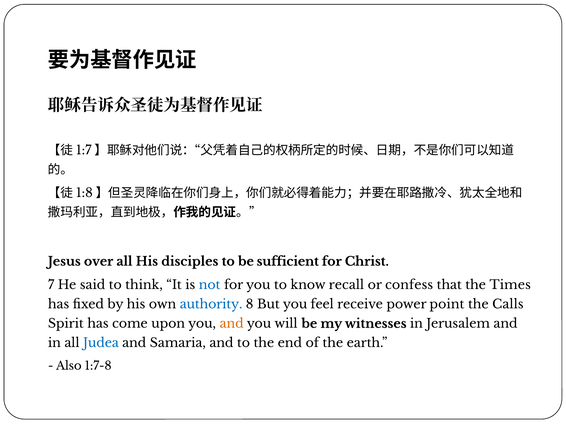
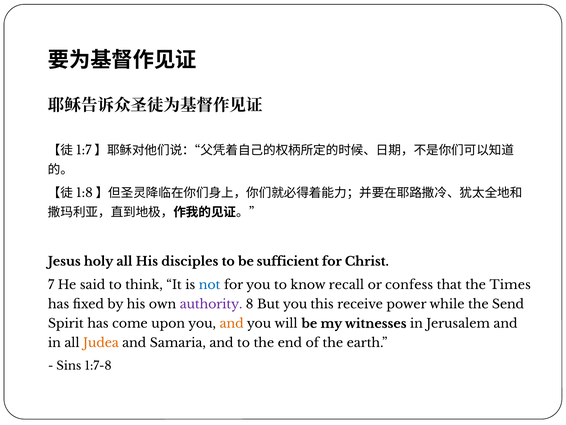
over: over -> holy (99, 261)
authority colour: blue -> purple (211, 304)
feel: feel -> this (322, 304)
point: point -> while (447, 304)
Calls: Calls -> Send (508, 304)
Judea colour: blue -> orange (101, 343)
Also: Also -> Sins (69, 366)
